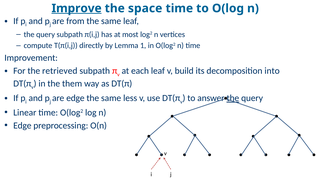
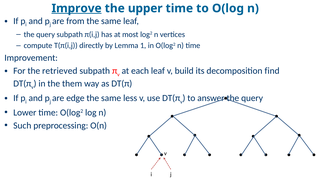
space: space -> upper (145, 8)
into: into -> find (272, 71)
the underline: present -> none (233, 98)
Linear: Linear -> Lower (25, 112)
Edge: Edge -> Such (22, 125)
